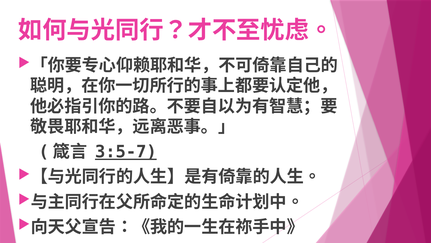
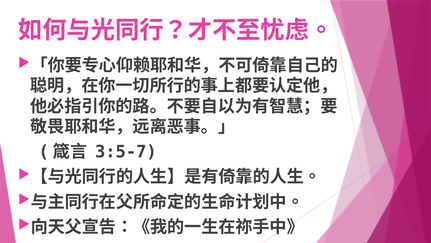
3:5-7 underline: present -> none (126, 152)
